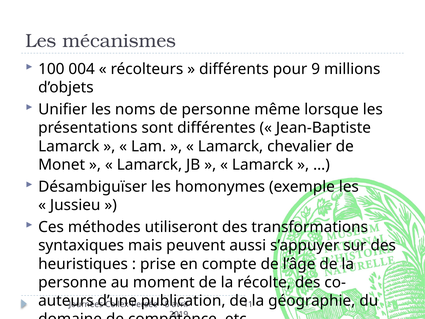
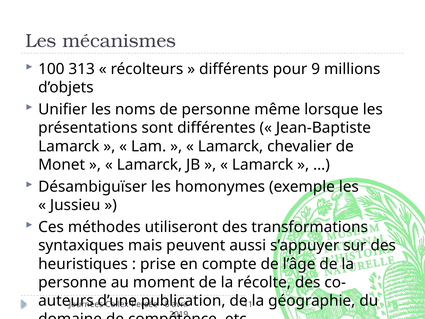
004: 004 -> 313 (82, 69)
